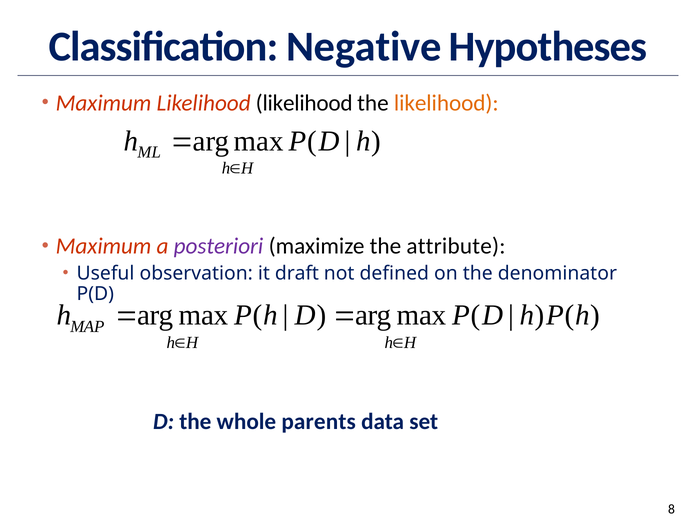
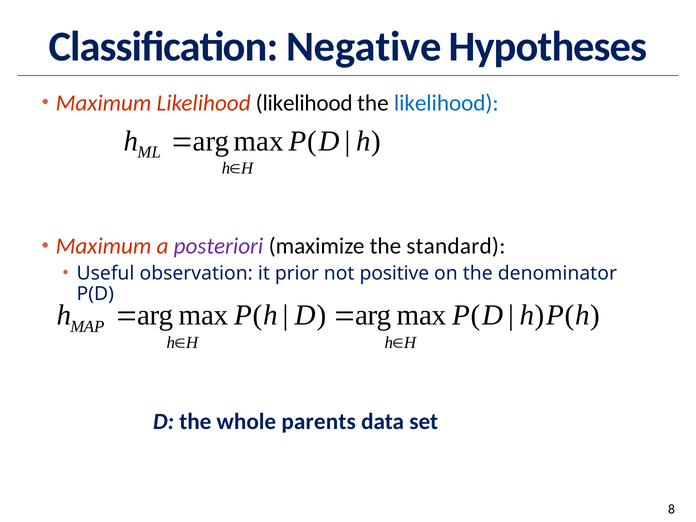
likelihood colour: orange -> blue (446, 103)
attribute: attribute -> standard (456, 246)
draft: draft -> prior (297, 273)
defined: defined -> positive (394, 273)
